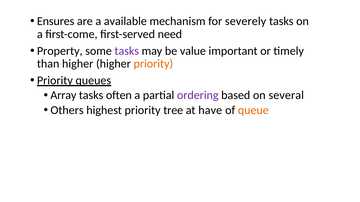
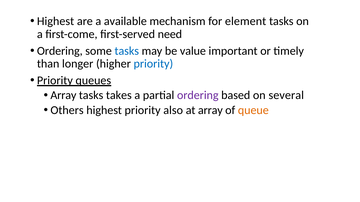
Ensures: Ensures -> Highest (56, 21)
severely: severely -> element (246, 21)
Property: Property -> Ordering (60, 51)
tasks colour: purple -> blue (127, 51)
than higher: higher -> longer (78, 64)
priority colour: orange -> blue (153, 64)
often: often -> takes (119, 95)
tree: tree -> also (173, 110)
at have: have -> array (210, 110)
